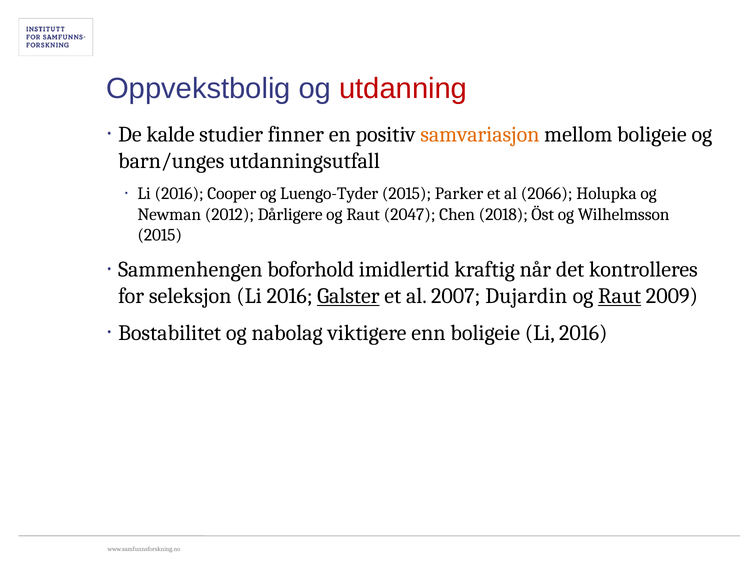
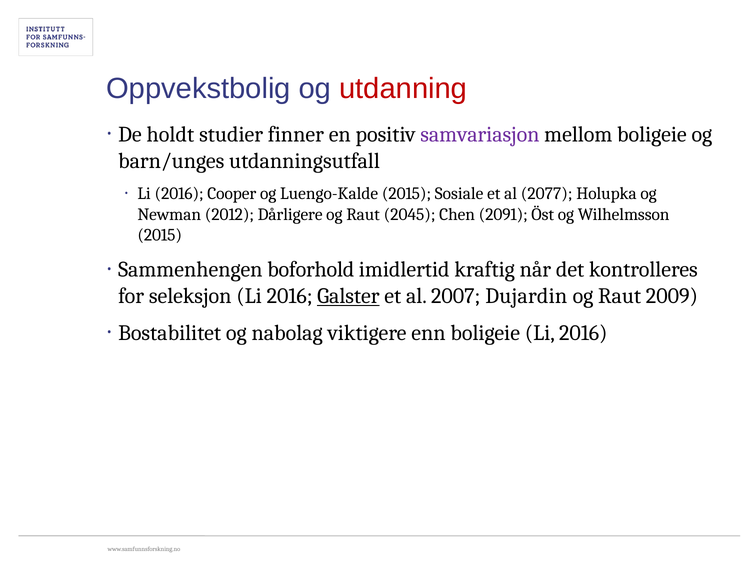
kalde: kalde -> holdt (170, 134)
samvariasjon colour: orange -> purple (480, 134)
Luengo-Tyder: Luengo-Tyder -> Luengo-Kalde (329, 194)
Parker: Parker -> Sosiale (459, 194)
2066: 2066 -> 2077 (547, 194)
2047: 2047 -> 2045 (410, 214)
2018: 2018 -> 2091 (503, 214)
Raut underline: present -> none (620, 296)
